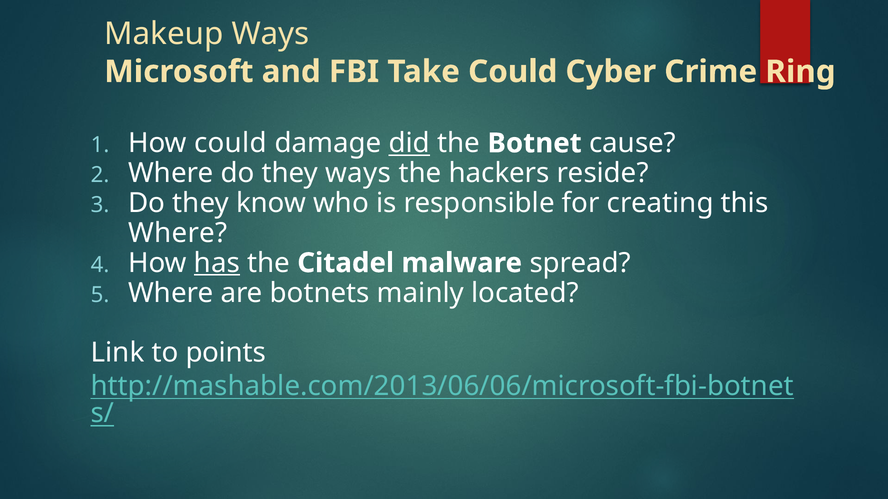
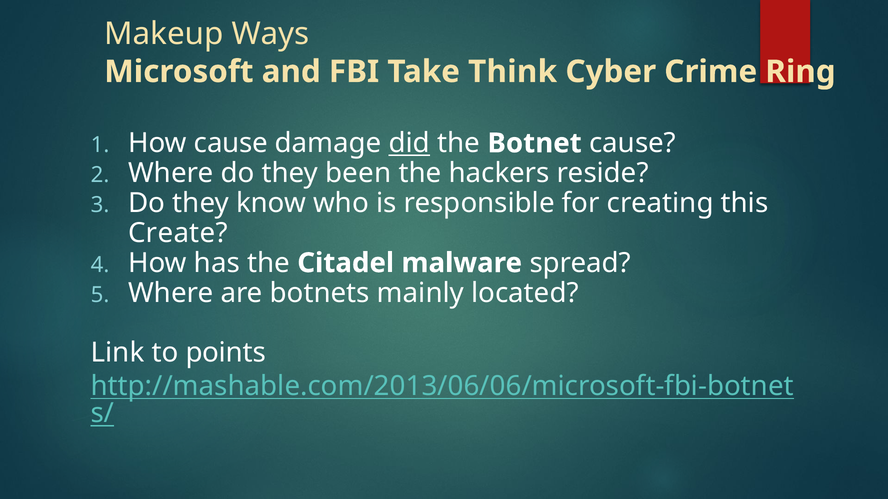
Take Could: Could -> Think (513, 72)
How could: could -> cause (231, 143)
they ways: ways -> been (358, 173)
Where: Where -> Create (178, 233)
has underline: present -> none (217, 263)
